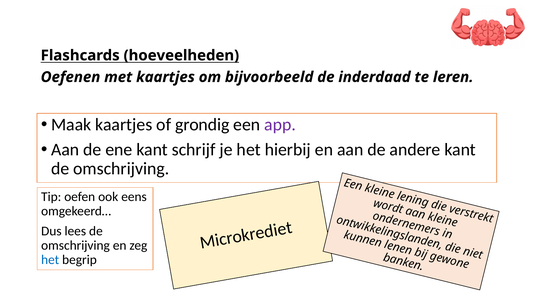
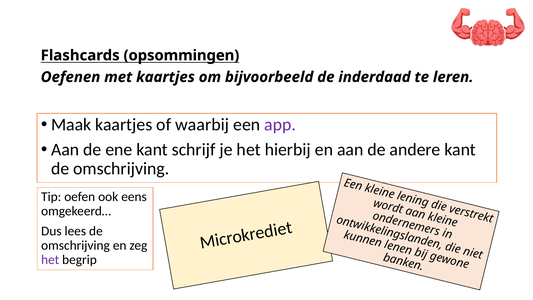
hoeveelheden: hoeveelheden -> opsommingen (181, 55)
grondig: grondig -> waarbij (202, 125)
het colour: blue -> purple (50, 260)
